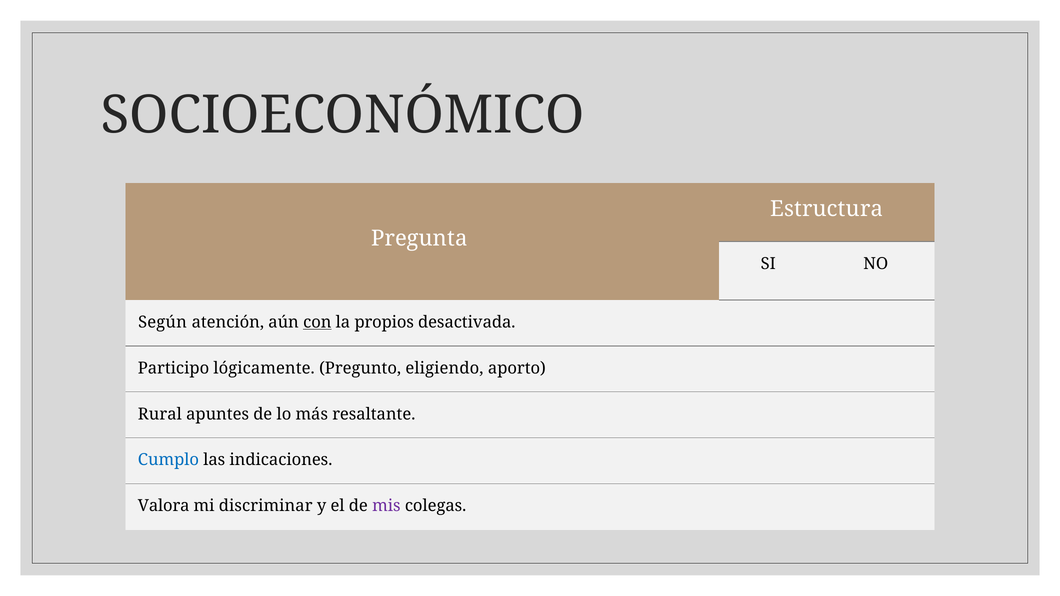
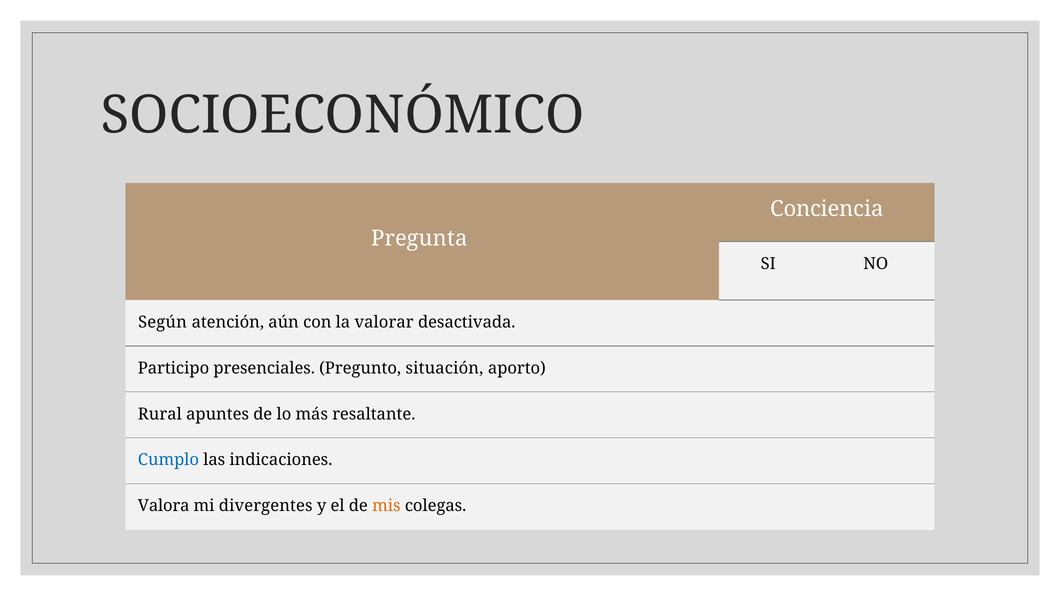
Estructura: Estructura -> Conciencia (827, 209)
con underline: present -> none (317, 322)
propios: propios -> valorar (384, 322)
lógicamente: lógicamente -> presenciales (264, 368)
eligiendo: eligiendo -> situación (444, 368)
discriminar: discriminar -> divergentes (266, 506)
mis colour: purple -> orange (386, 506)
